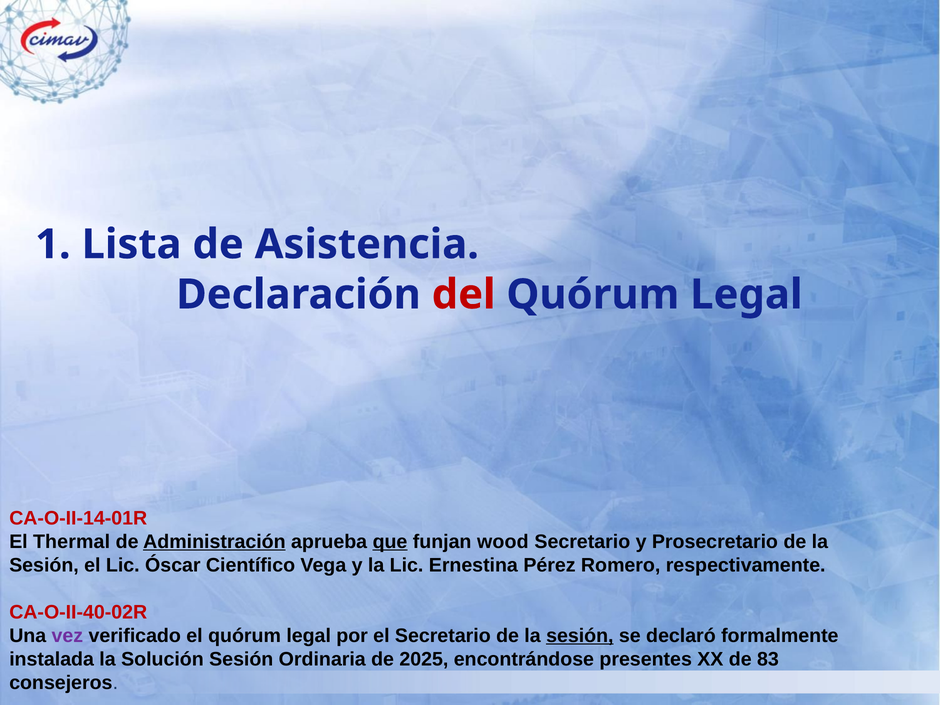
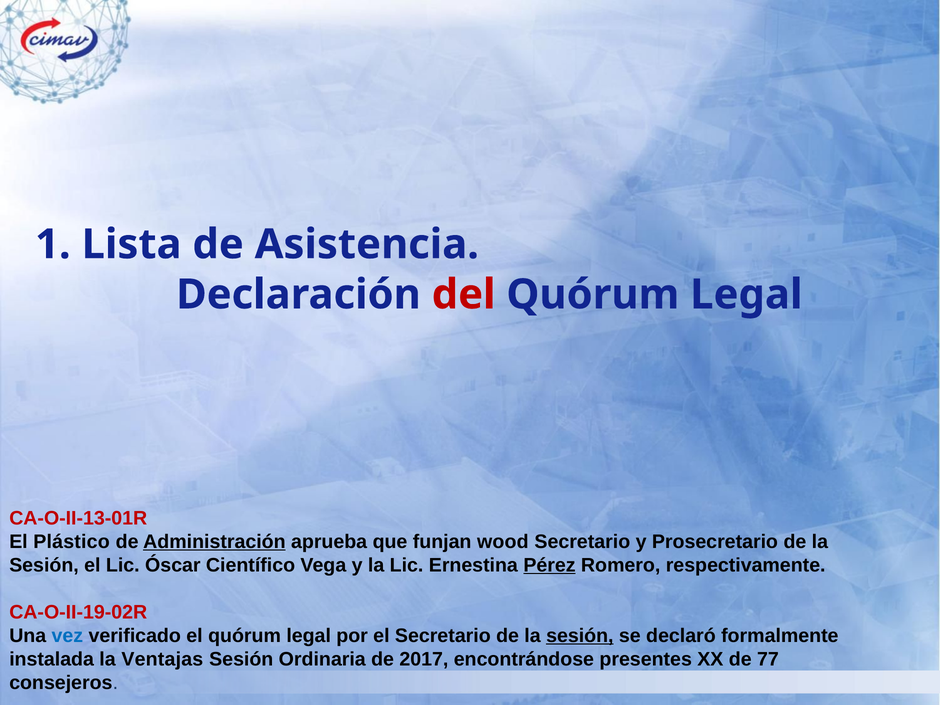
CA-O-II-14-01R: CA-O-II-14-01R -> CA-O-II-13-01R (78, 518)
Thermal: Thermal -> Plástico (72, 542)
que underline: present -> none (390, 542)
Pérez underline: none -> present (550, 565)
CA-O-II-40-02R: CA-O-II-40-02R -> CA-O-II-19-02R (78, 612)
vez colour: purple -> blue (67, 636)
Solución: Solución -> Ventajas (162, 659)
2025: 2025 -> 2017 (424, 659)
83: 83 -> 77 (768, 659)
